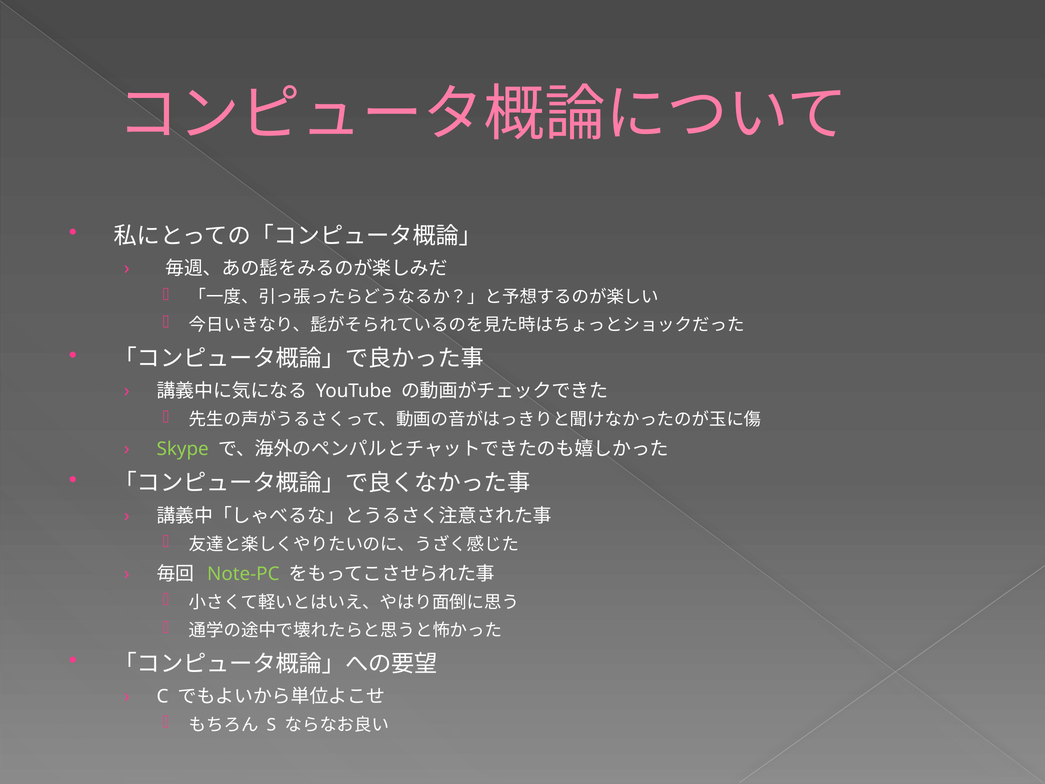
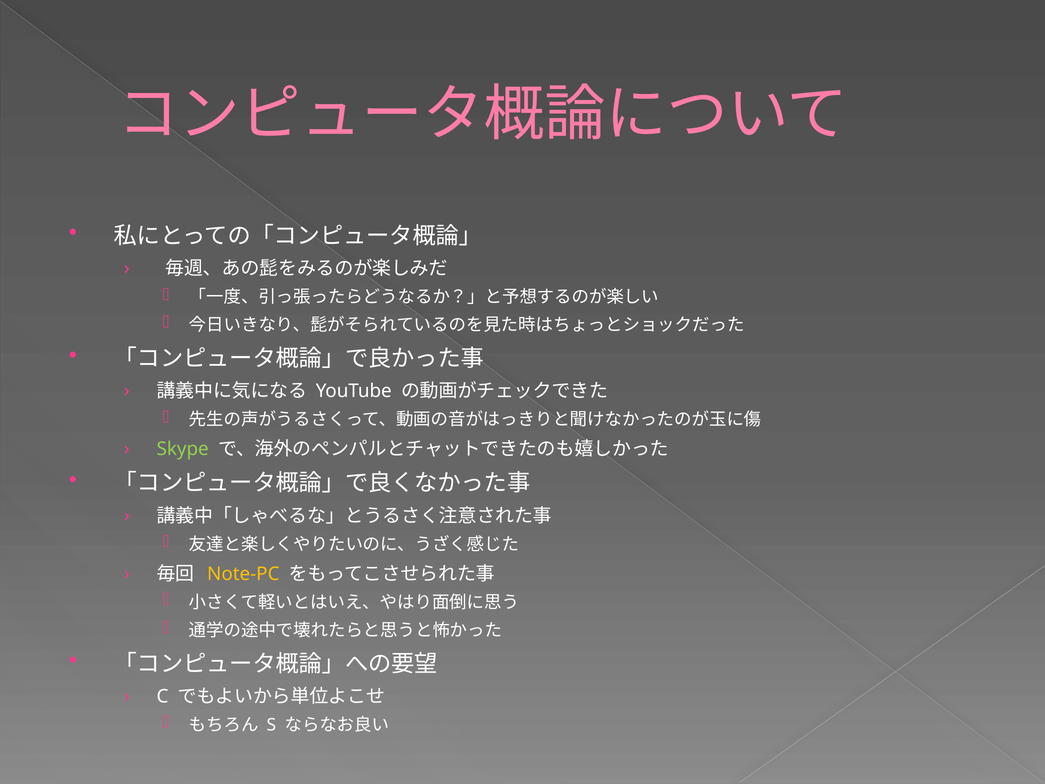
Note-PC colour: light green -> yellow (243, 574)
